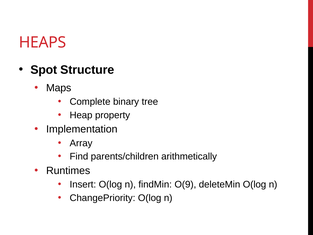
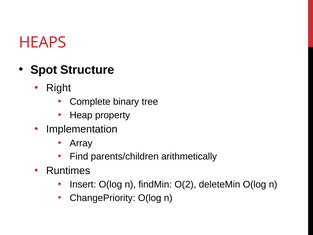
Maps: Maps -> Right (59, 88)
O(9: O(9 -> O(2 (185, 184)
